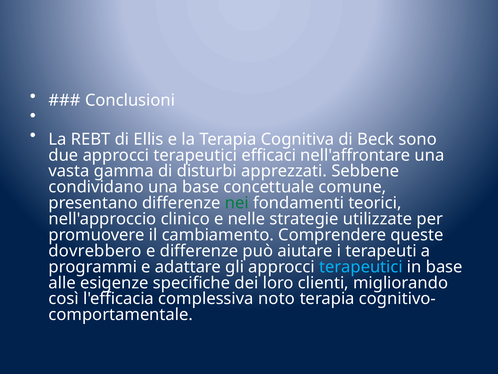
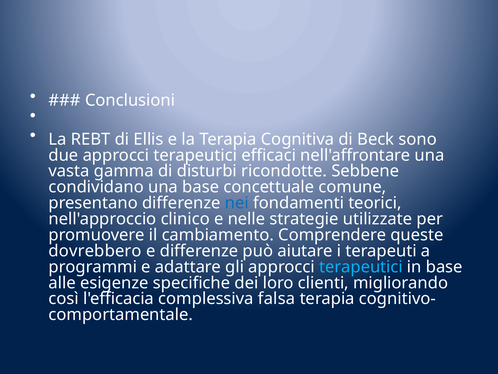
apprezzati: apprezzati -> ricondotte (284, 171)
nei colour: green -> blue (237, 203)
noto: noto -> falsa (277, 298)
